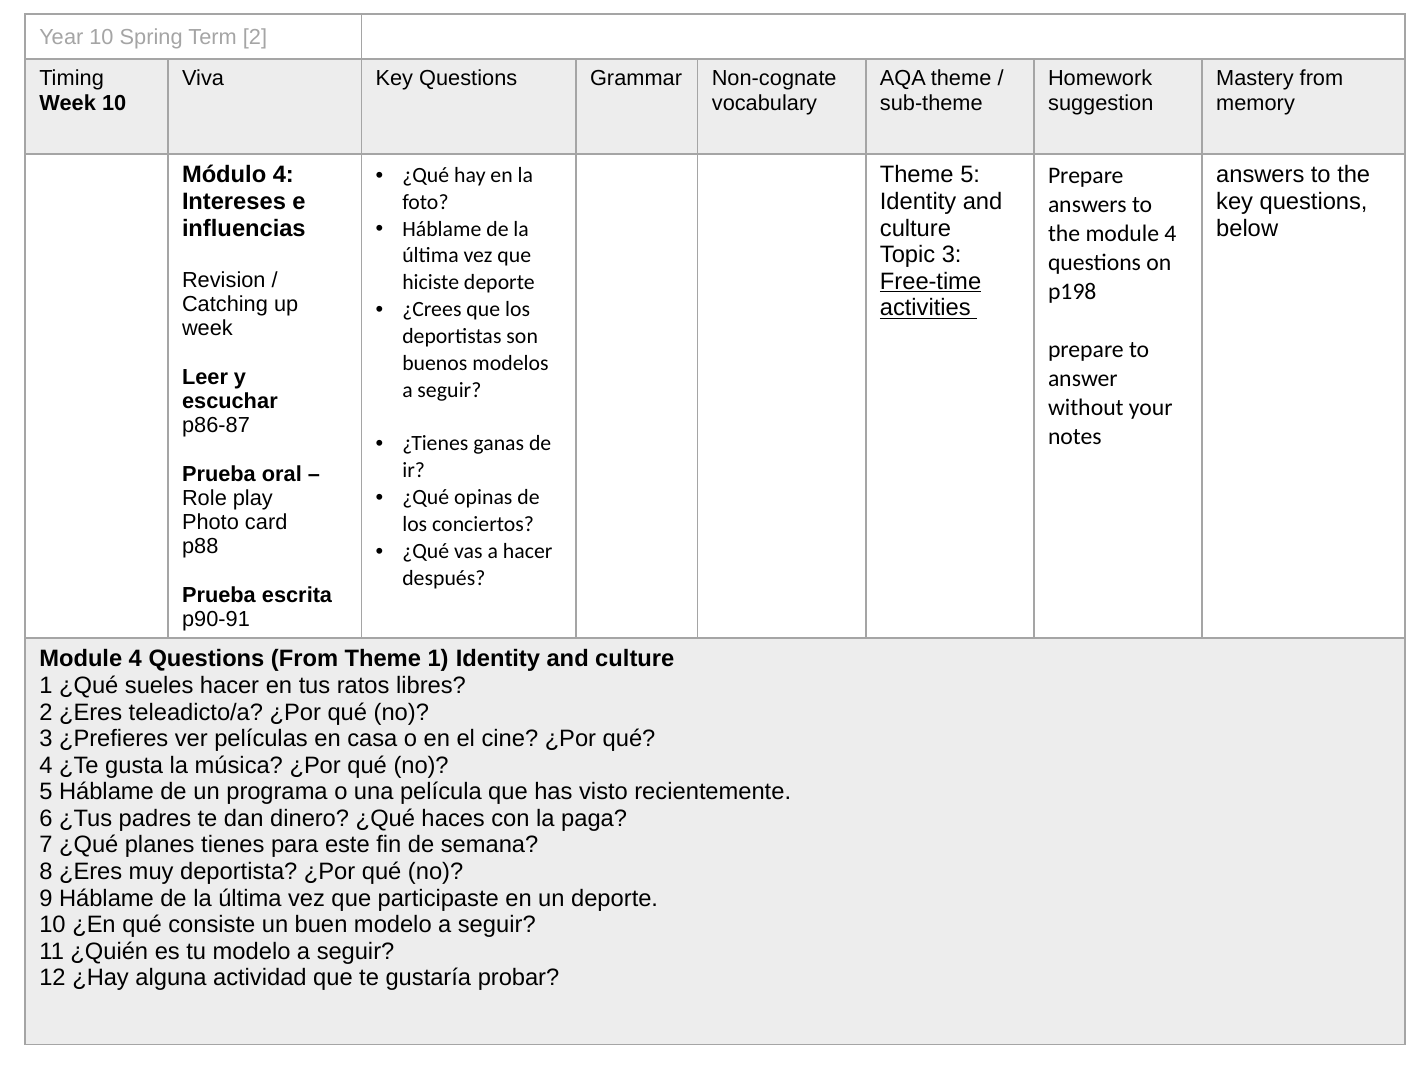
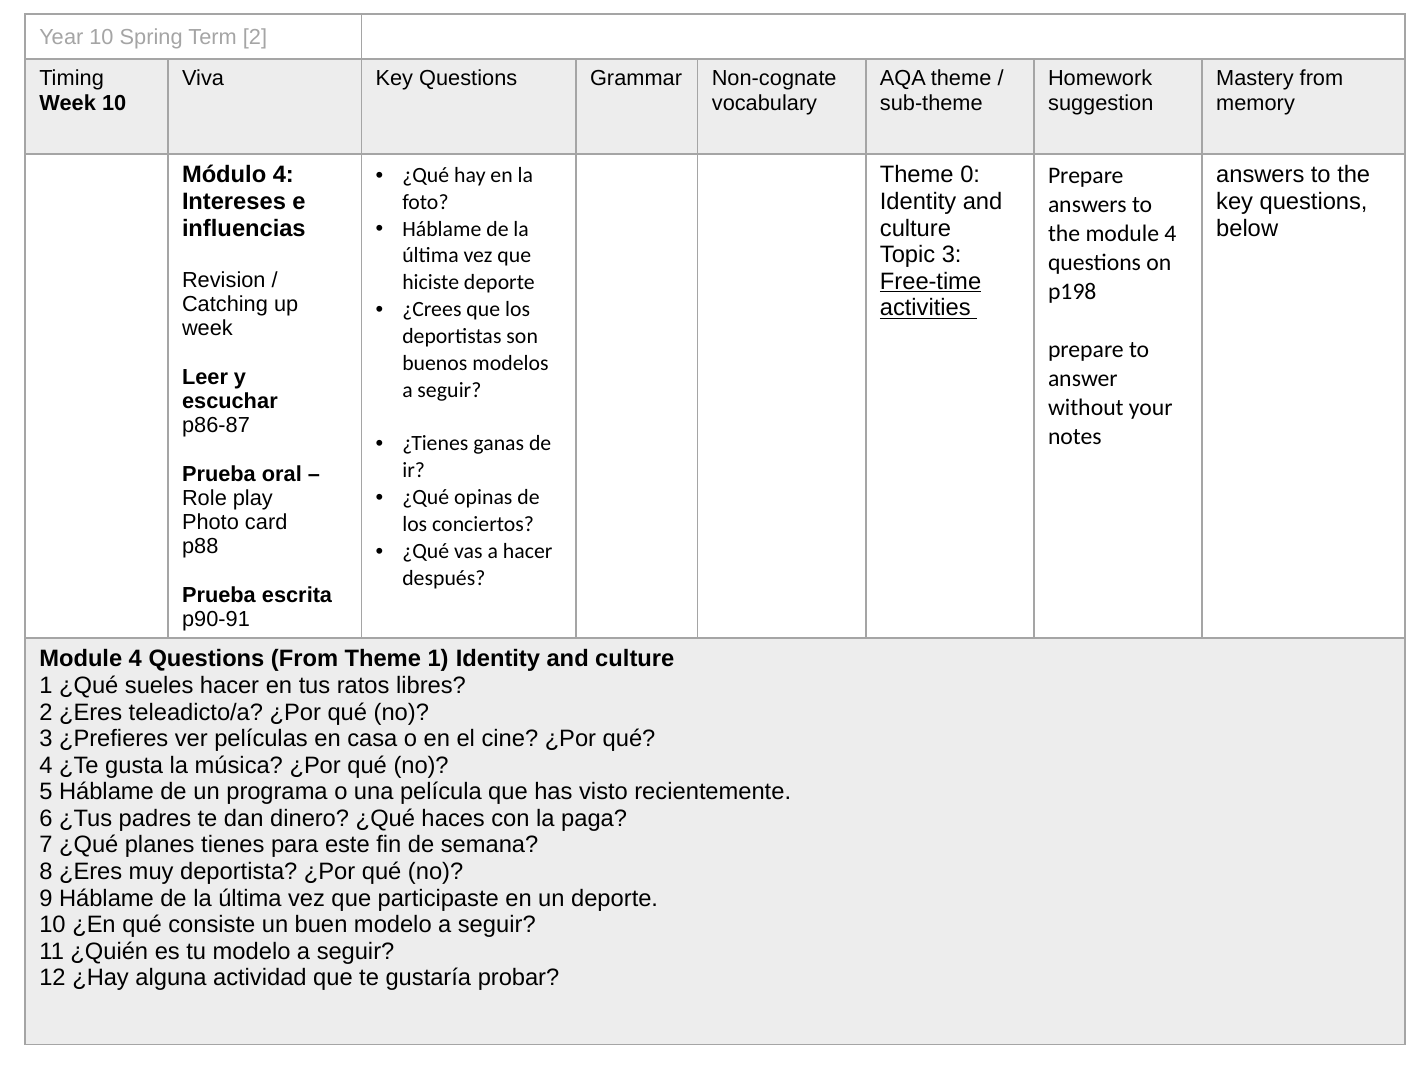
Theme 5: 5 -> 0 (970, 175)
